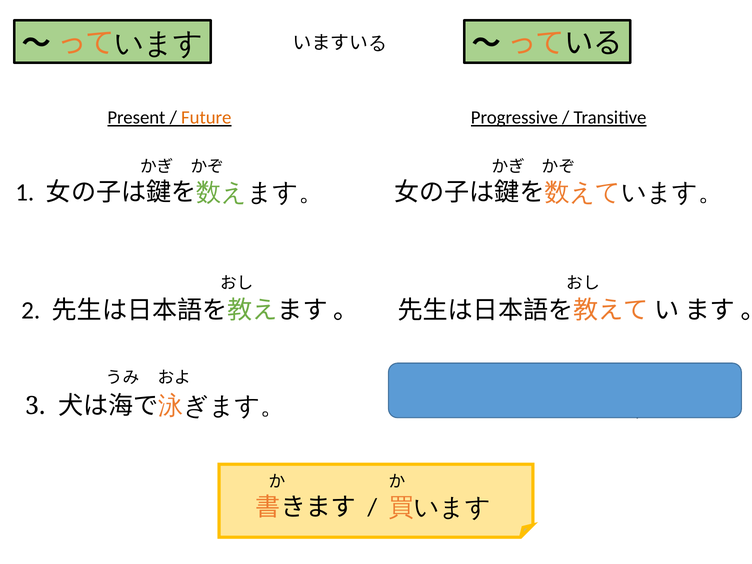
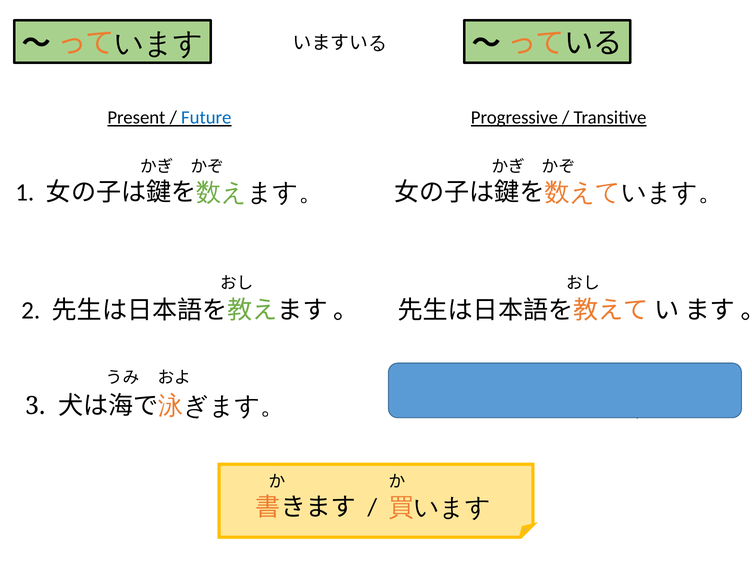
Future colour: orange -> blue (206, 118)
